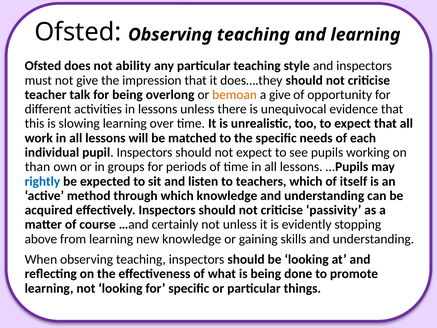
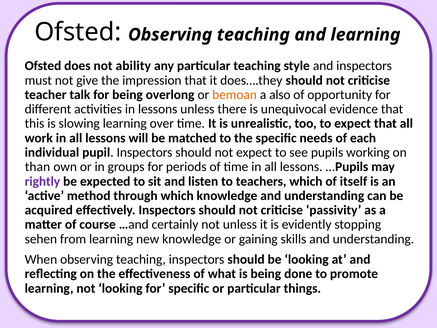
a give: give -> also (280, 95)
rightly colour: blue -> purple (42, 181)
above: above -> sehen (41, 239)
